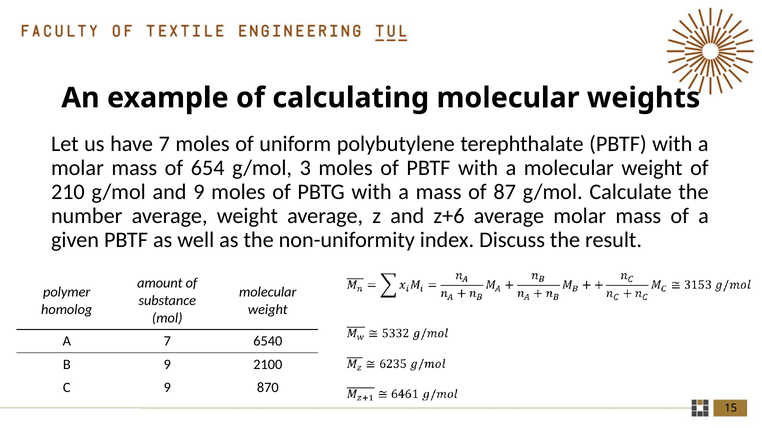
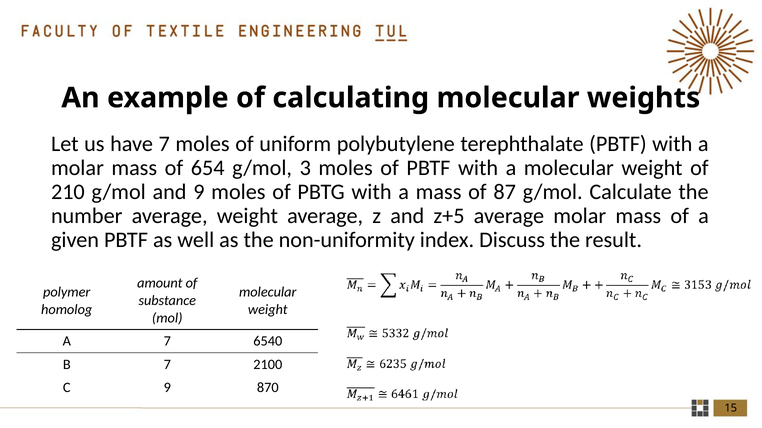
z+6: z+6 -> z+5 (449, 216)
B 9: 9 -> 7 (167, 365)
